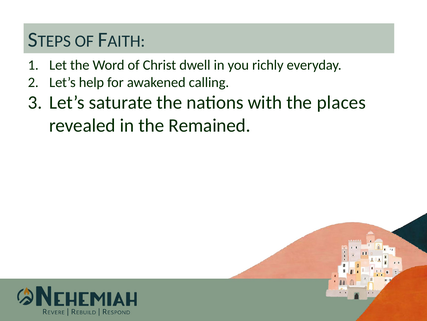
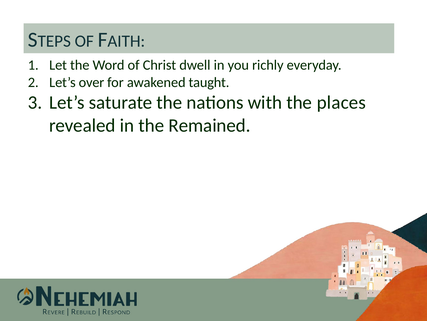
help: help -> over (92, 82)
calling: calling -> taught (209, 82)
